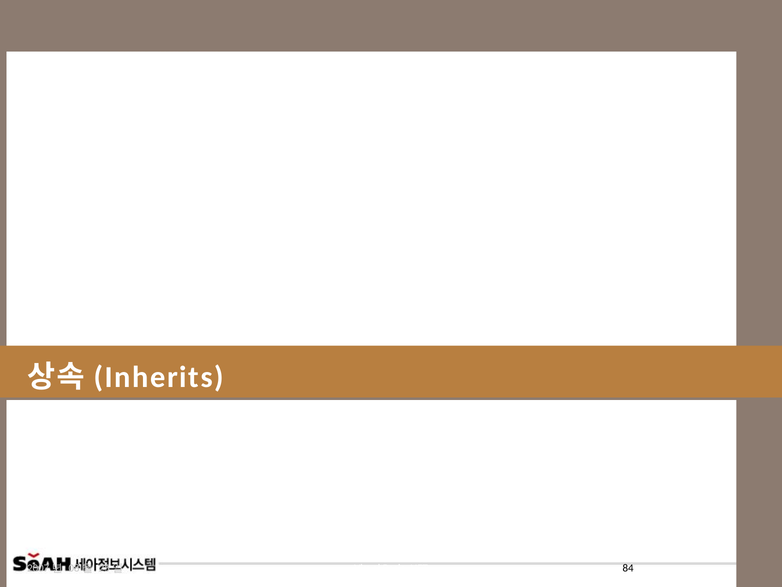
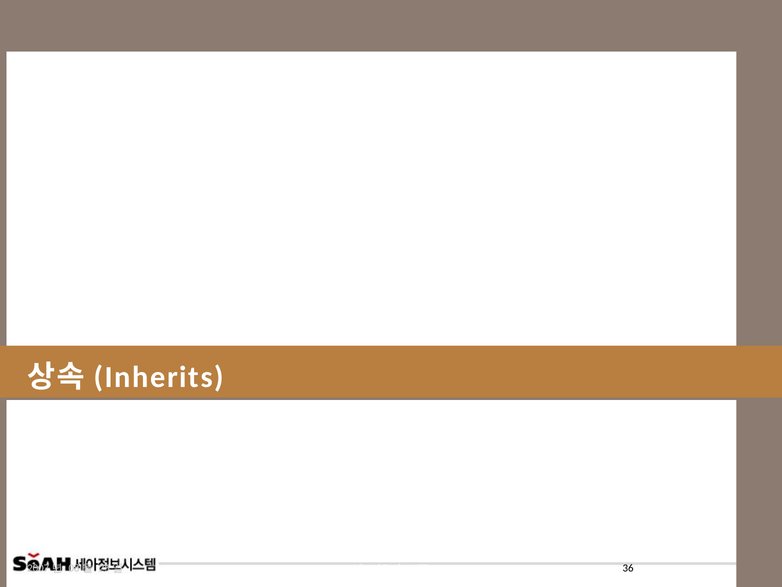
84: 84 -> 36 (628, 568)
